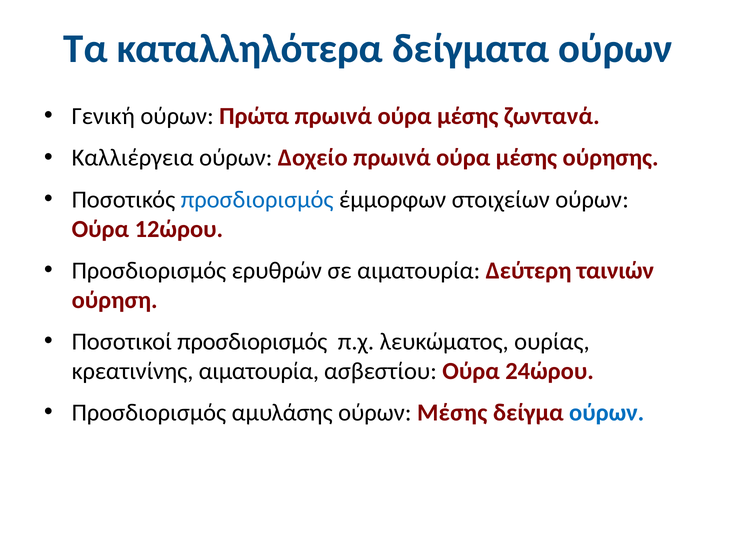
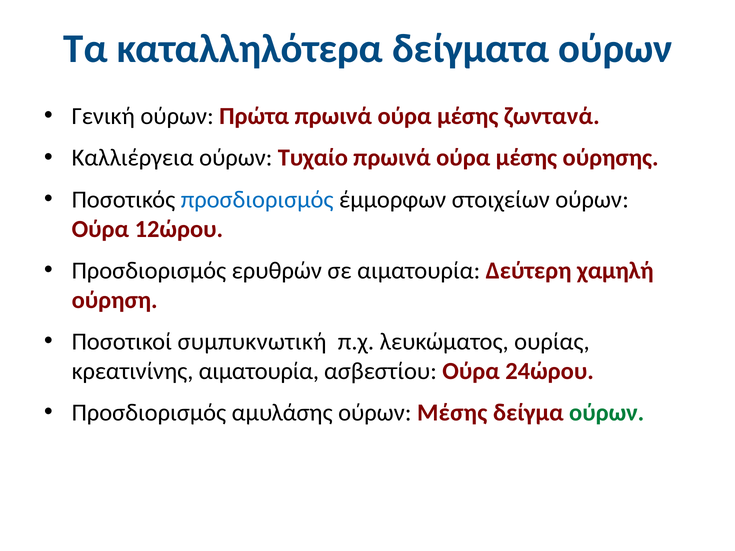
Δοχείο: Δοχείο -> Τυχαίο (313, 158)
ταινιών: ταινιών -> χαμηλή (615, 271)
Ποσοτικοί προσδιορισμός: προσδιορισμός -> συμπυκνωτική (252, 342)
ούρων colour: blue -> green (607, 413)
